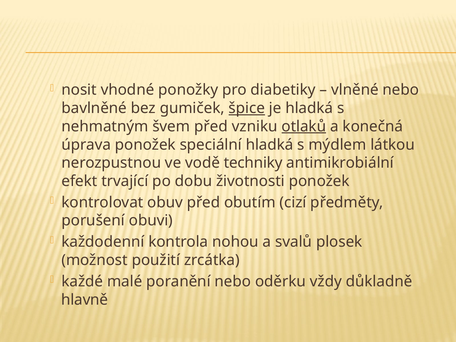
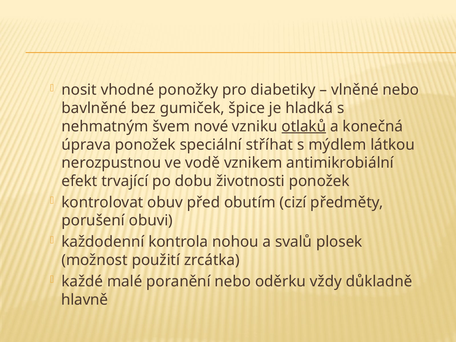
špice underline: present -> none (247, 108)
švem před: před -> nové (211, 126)
speciální hladká: hladká -> stříhat (269, 145)
techniky: techniky -> vznikem (253, 163)
